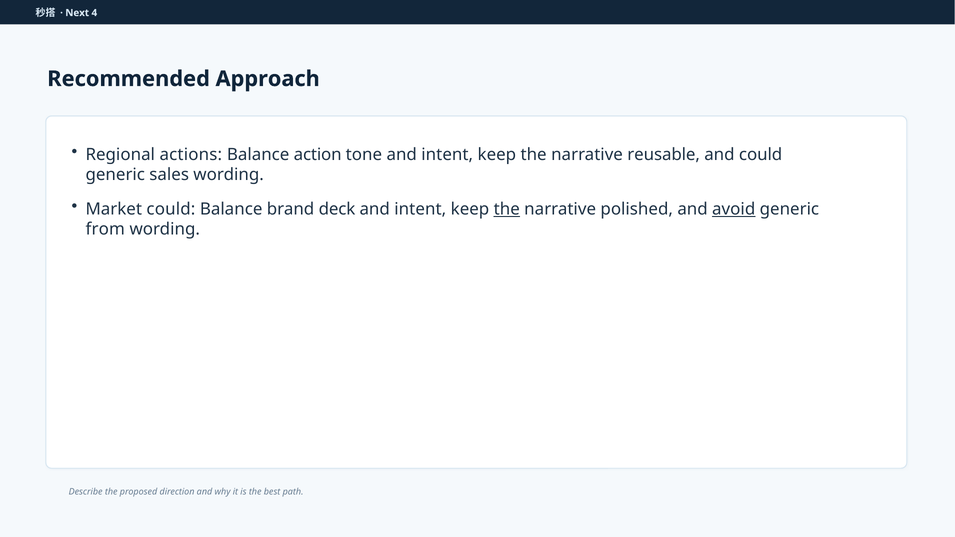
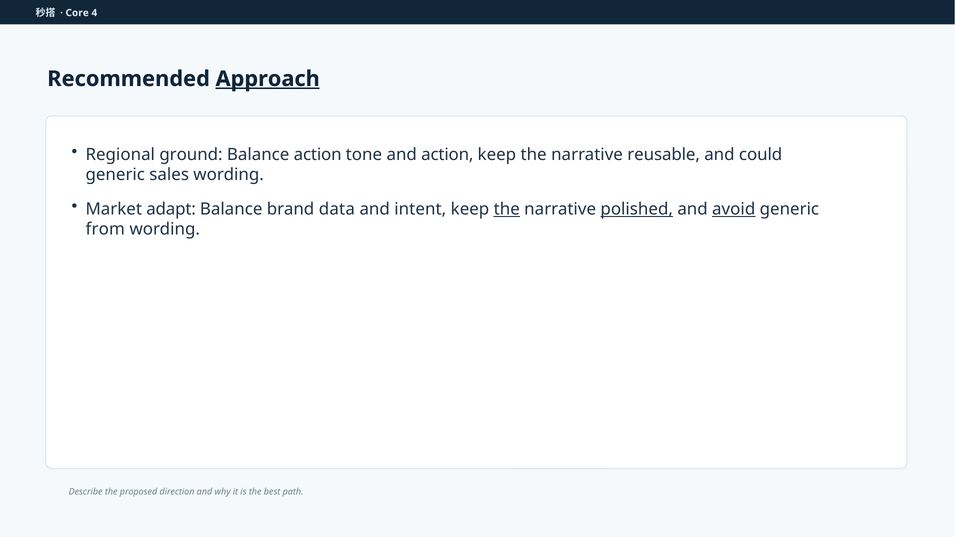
Next: Next -> Core (77, 13)
Approach underline: none -> present (268, 79)
actions: actions -> ground (191, 155)
tone and intent: intent -> action (447, 155)
Market could: could -> adapt (171, 209)
deck: deck -> data (337, 209)
polished underline: none -> present (637, 209)
